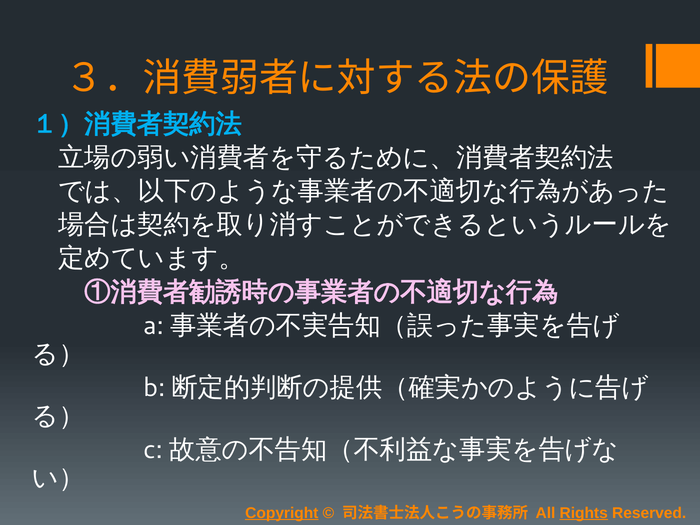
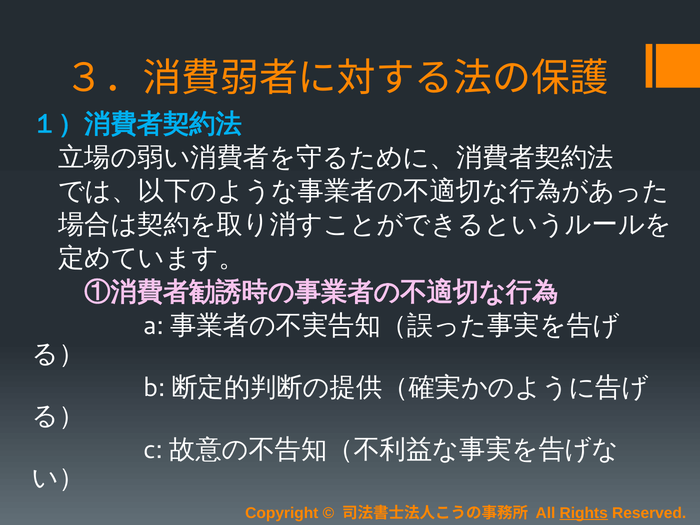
Copyright underline: present -> none (282, 513)
